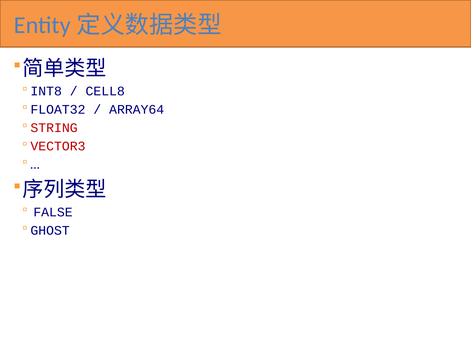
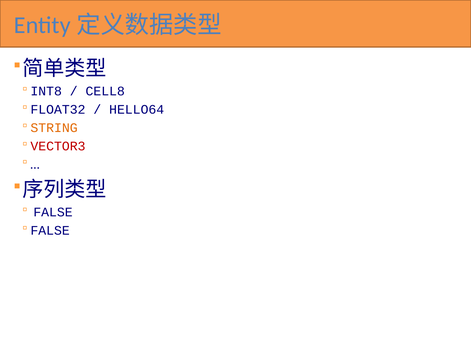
ARRAY64: ARRAY64 -> HELLO64 (137, 110)
STRING colour: red -> orange (54, 128)
GHOST: GHOST -> FALSE (50, 231)
